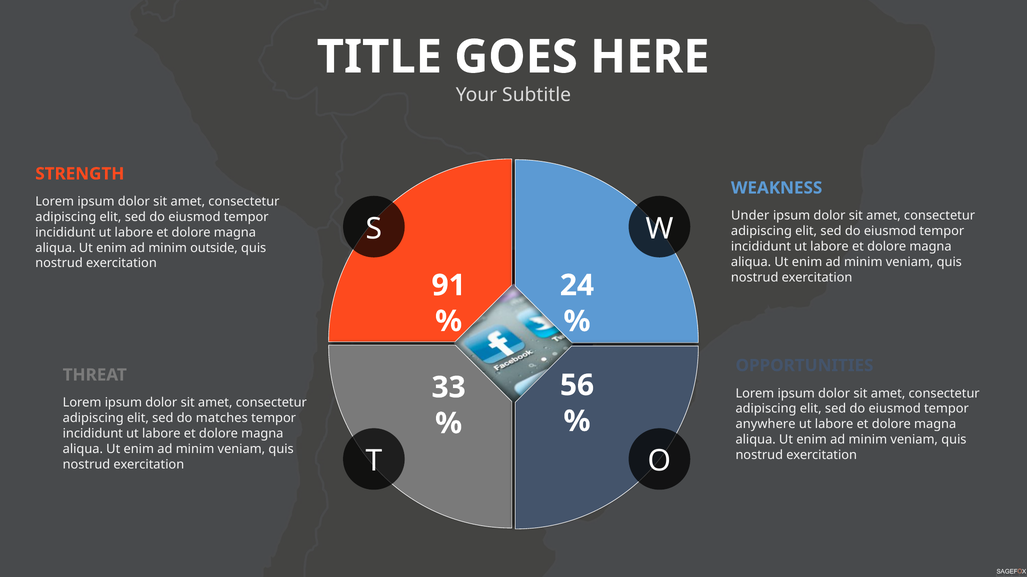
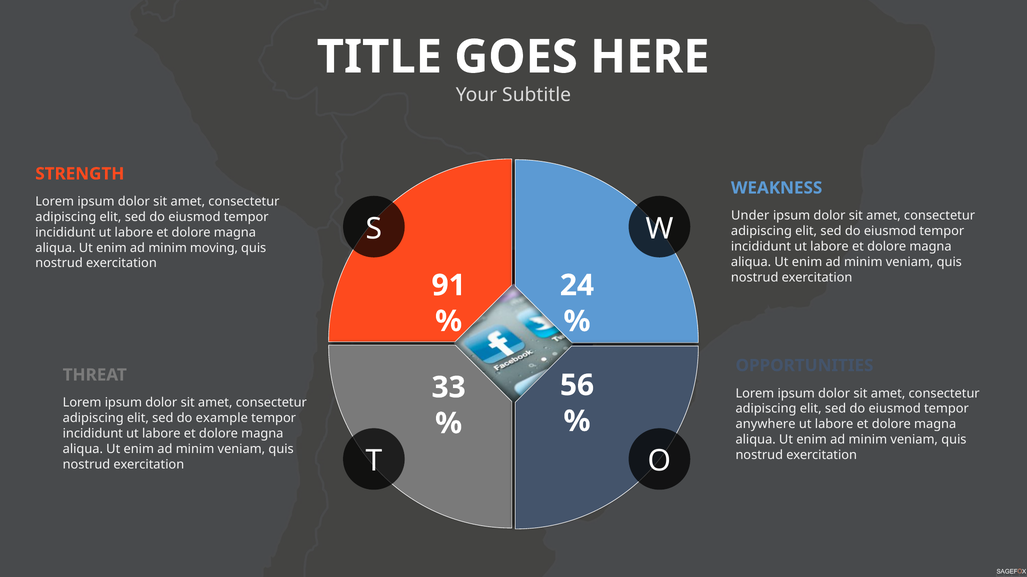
outside: outside -> moving (214, 248)
matches: matches -> example (222, 419)
